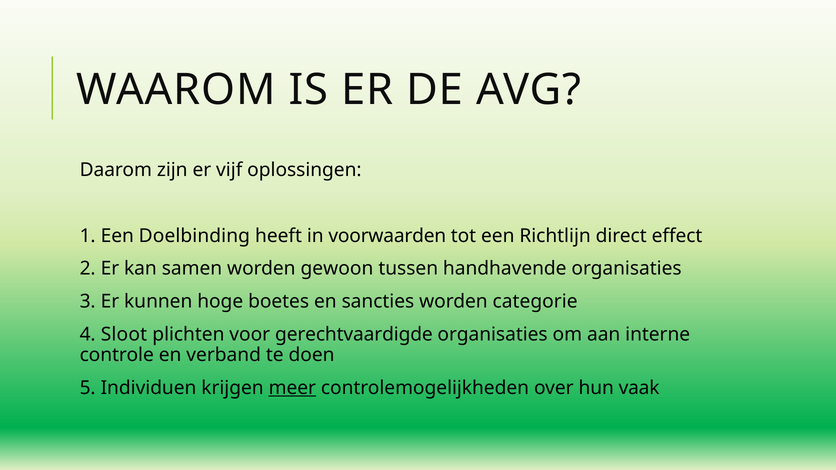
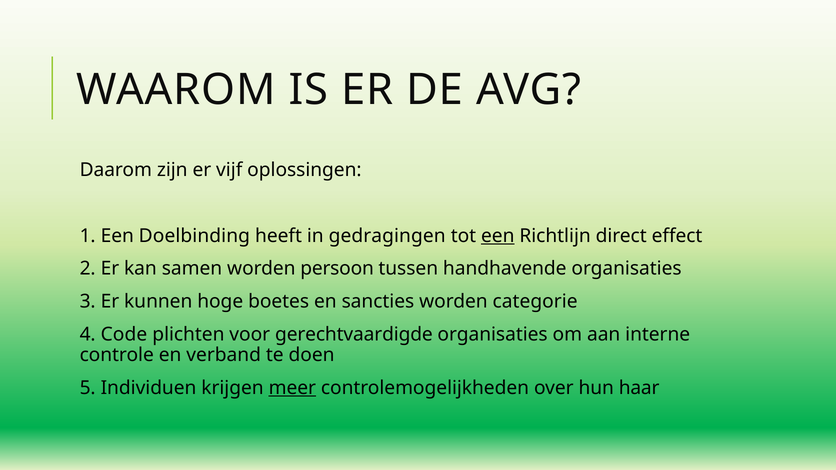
voorwaarden: voorwaarden -> gedragingen (387, 236)
een underline: none -> present (498, 236)
gewoon: gewoon -> persoon (337, 269)
Sloot: Sloot -> Code (124, 334)
vaak: vaak -> haar (639, 388)
